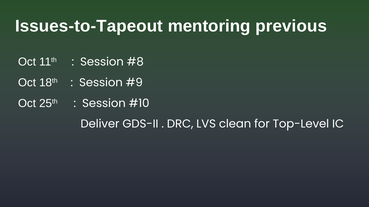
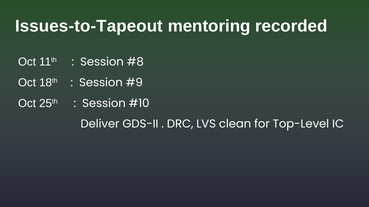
previous: previous -> recorded (291, 26)
